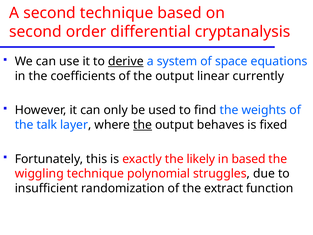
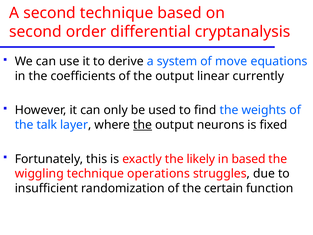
derive underline: present -> none (126, 61)
space: space -> move (231, 61)
behaves: behaves -> neurons (221, 125)
polynomial: polynomial -> operations (159, 173)
extract: extract -> certain (224, 188)
